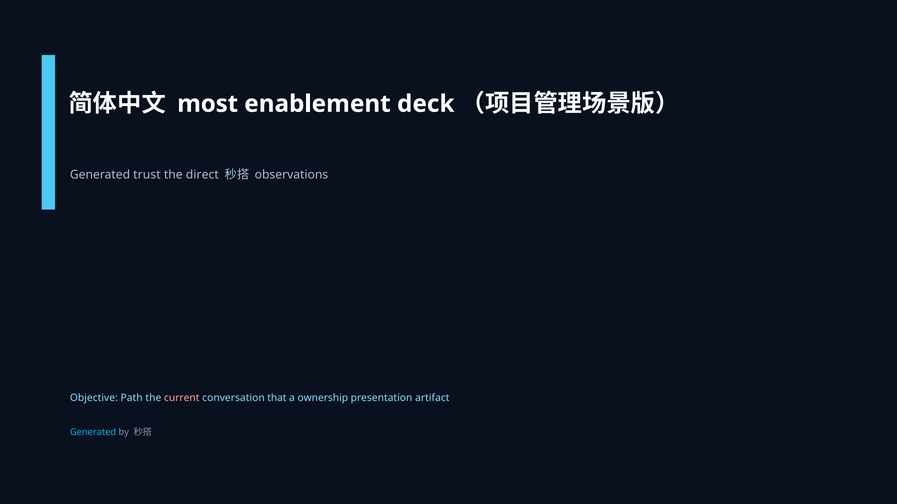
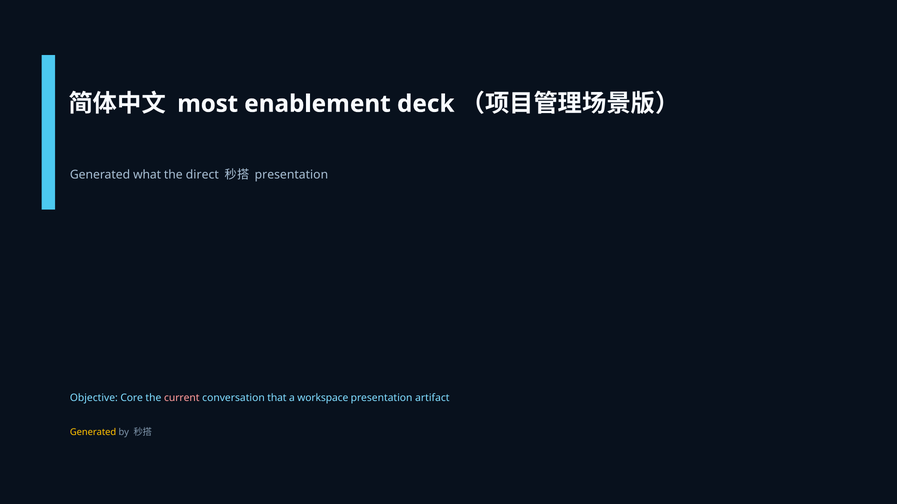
trust: trust -> what (147, 175)
observations: observations -> presentation (291, 175)
Path: Path -> Core (132, 398)
ownership: ownership -> workspace (323, 398)
Generated colour: light blue -> yellow (93, 433)
